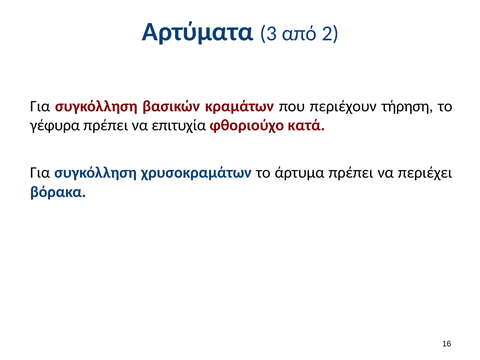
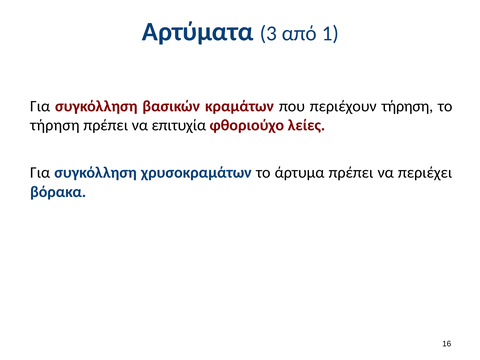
2: 2 -> 1 (330, 34)
γέφυρα: γέφυρα -> τήρηση (55, 125)
κατά: κατά -> λείες (306, 125)
